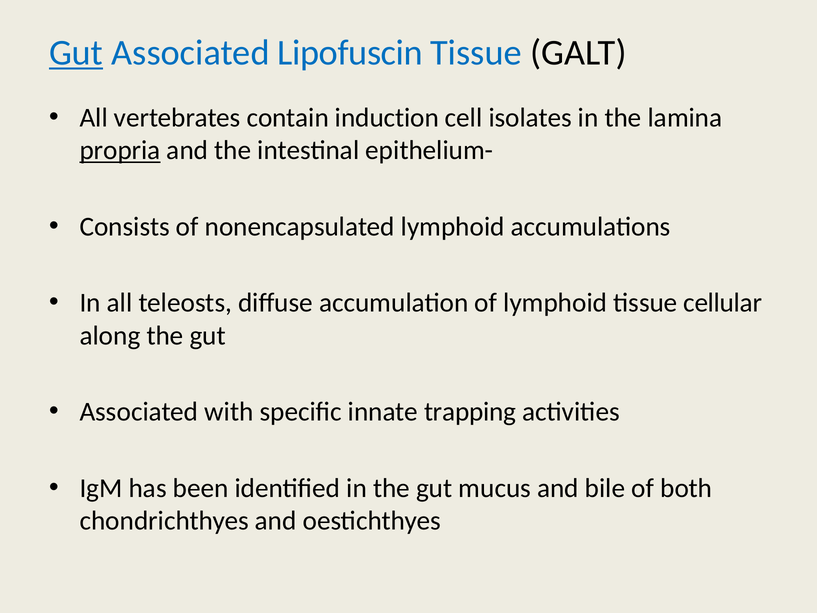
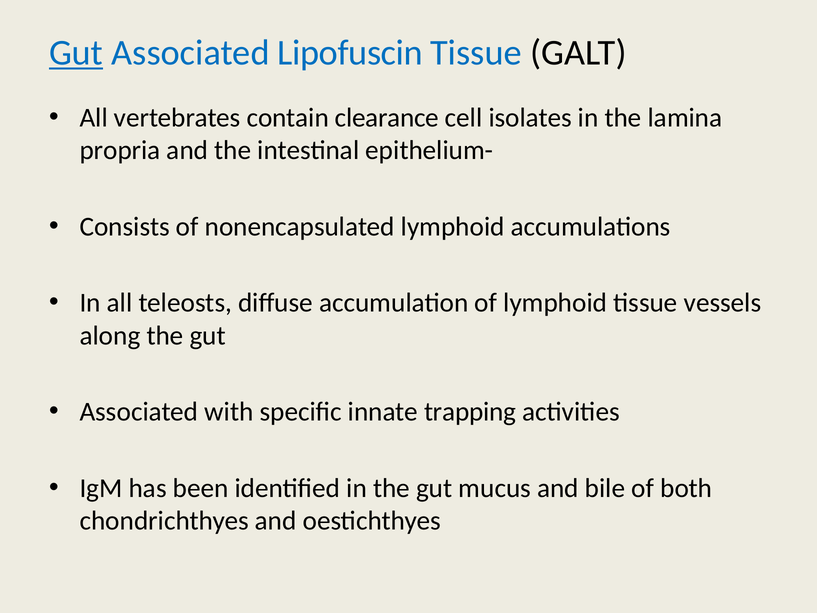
induction: induction -> clearance (387, 118)
propria underline: present -> none (120, 150)
cellular: cellular -> vessels (723, 303)
